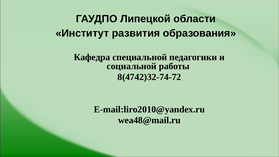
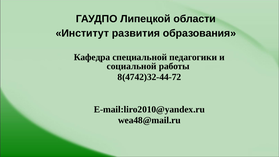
8(4742)32-74-72: 8(4742)32-74-72 -> 8(4742)32-44-72 (149, 77)
